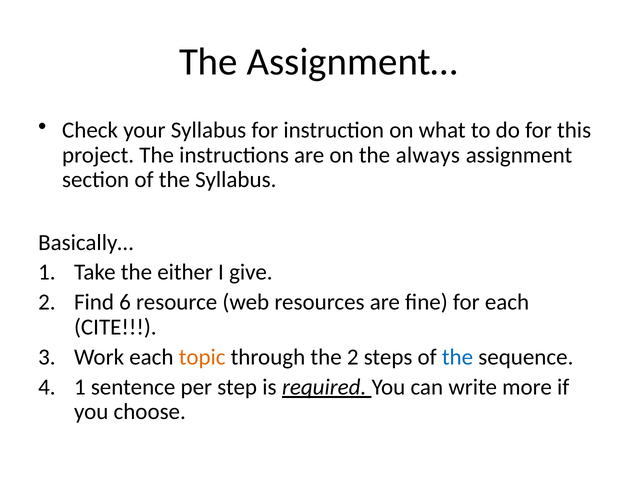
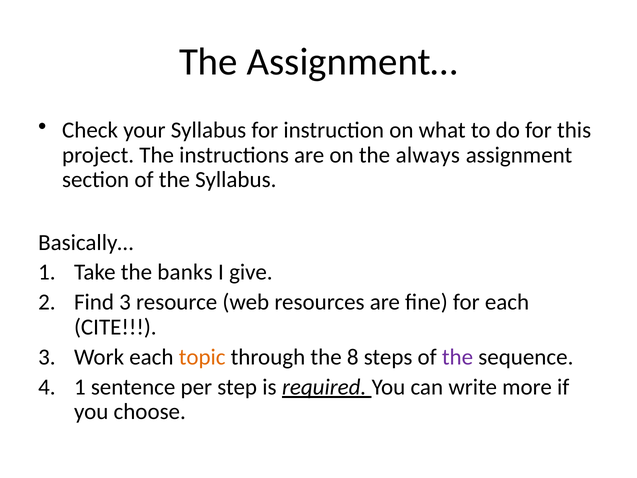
either: either -> banks (185, 272)
Find 6: 6 -> 3 (125, 302)
the 2: 2 -> 8 (353, 357)
the colour: blue -> purple (458, 357)
